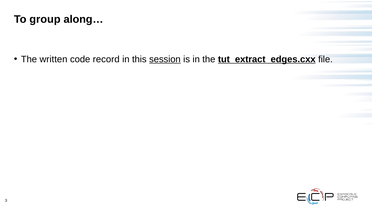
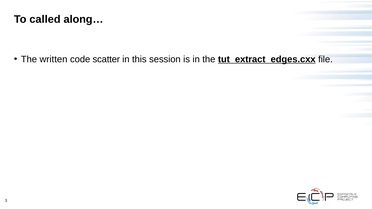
group: group -> called (45, 19)
record: record -> scatter (106, 59)
session underline: present -> none (165, 59)
